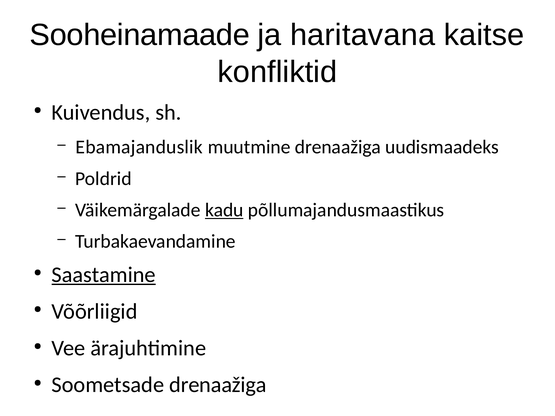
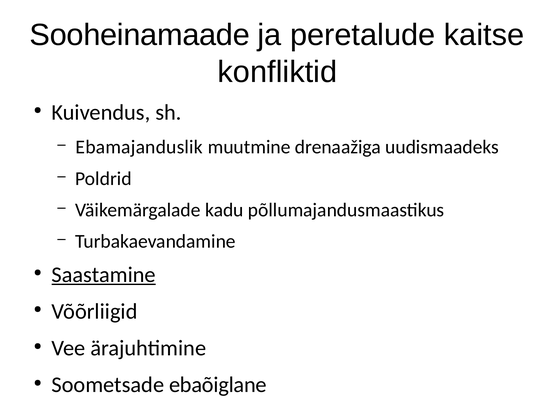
haritavana: haritavana -> peretalude (363, 35)
kadu underline: present -> none (224, 210)
Soometsade drenaažiga: drenaažiga -> ebaõiglane (218, 385)
